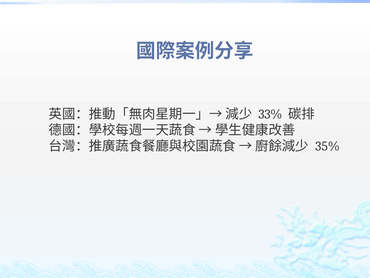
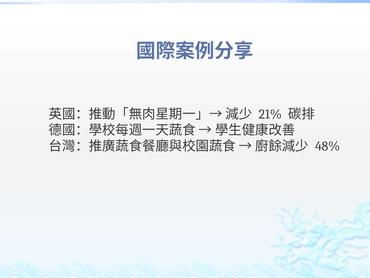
33%: 33% -> 21% (270, 114)
35%: 35% -> 48% (328, 146)
